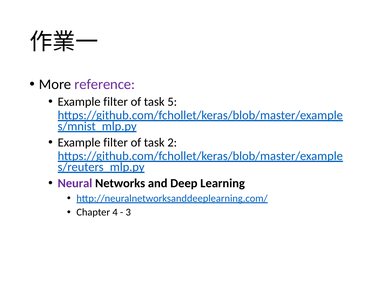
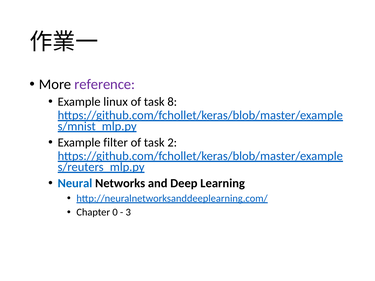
filter: filter -> linux (116, 102)
5: 5 -> 8 (172, 102)
Neural colour: purple -> blue (75, 183)
4: 4 -> 0 (115, 212)
